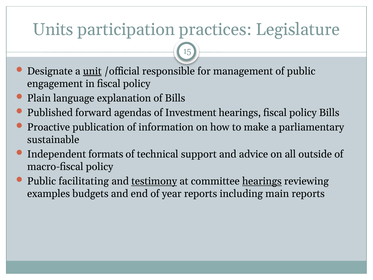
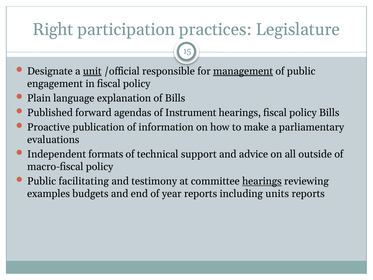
Units: Units -> Right (53, 29)
management underline: none -> present (243, 71)
Investment: Investment -> Instrument (191, 113)
sustainable: sustainable -> evaluations (53, 140)
testimony underline: present -> none (154, 181)
main: main -> units (277, 194)
